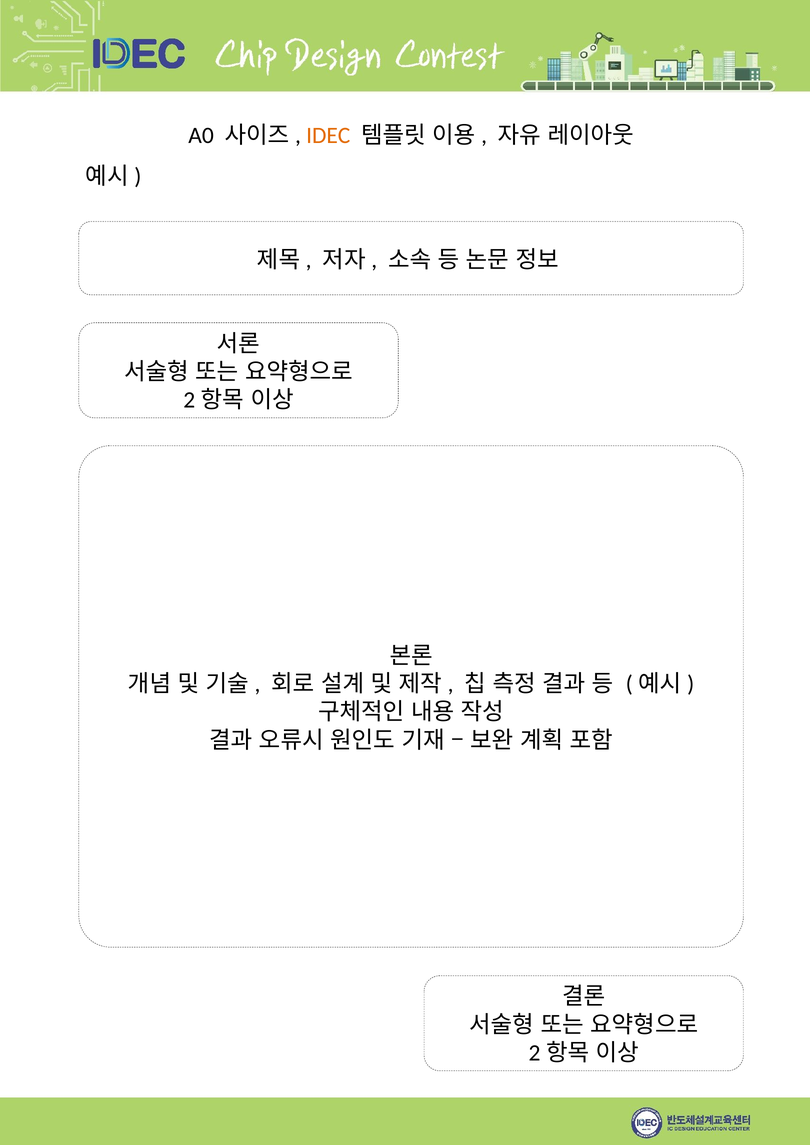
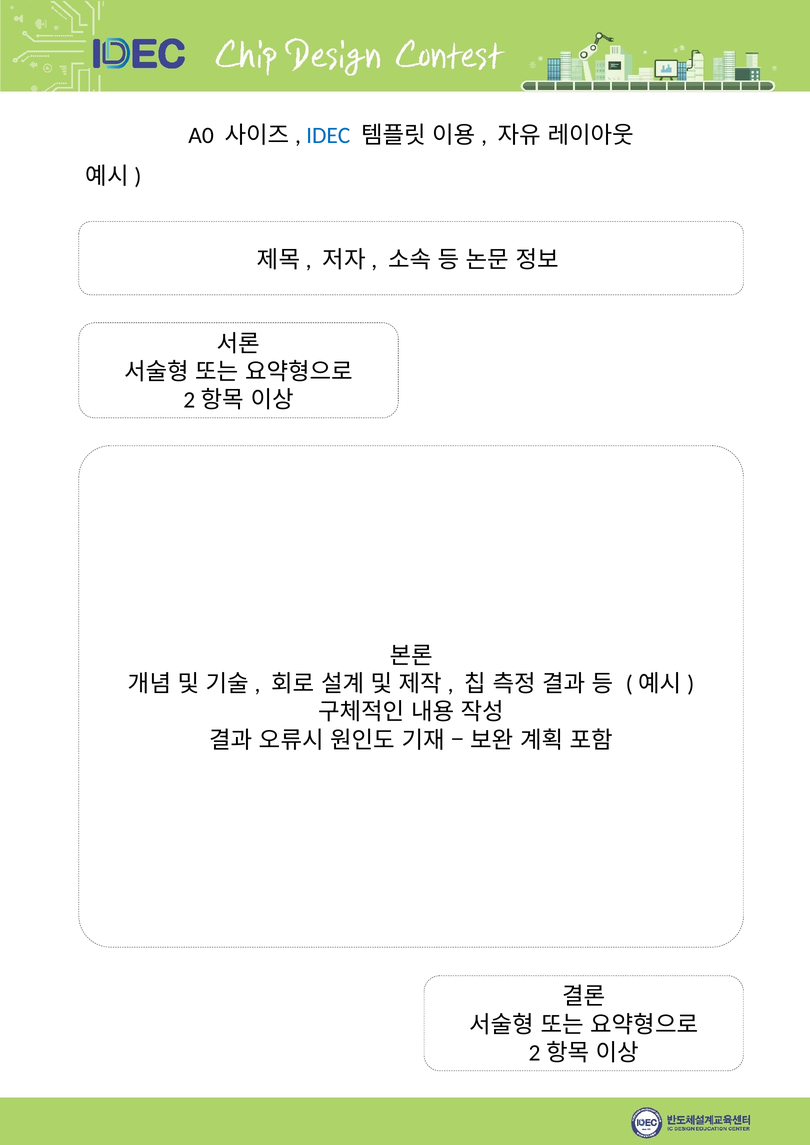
IDEC colour: orange -> blue (328, 135)
